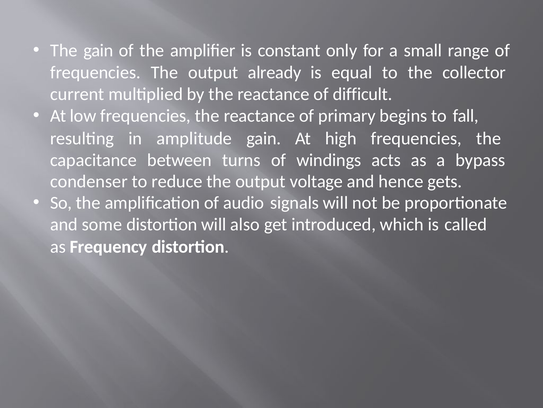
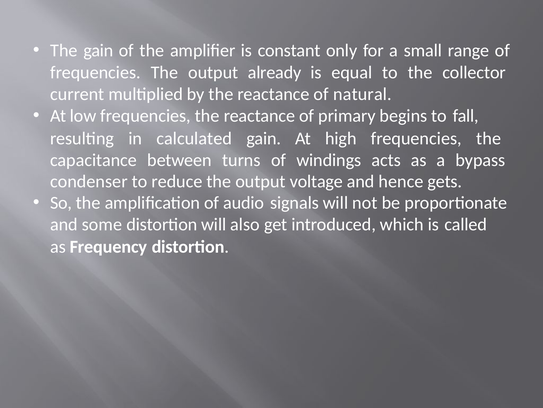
difficult: difficult -> natural (363, 94)
amplitude: amplitude -> calculated (194, 138)
